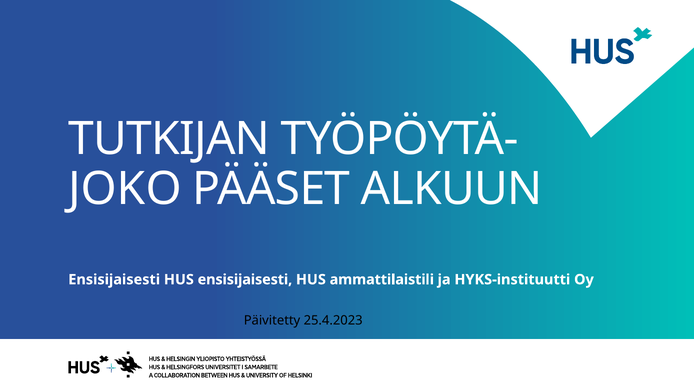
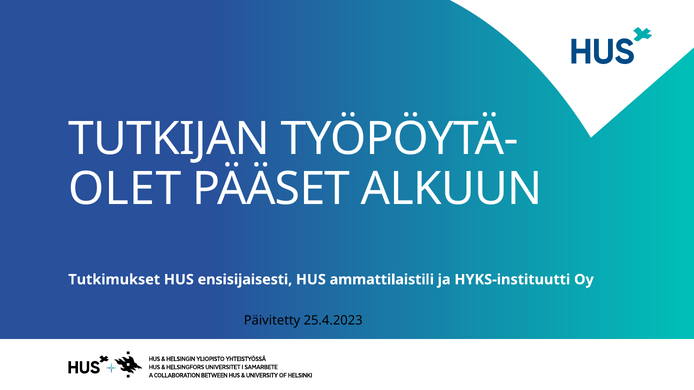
JOKO: JOKO -> OLET (125, 189)
Ensisijaisesti: Ensisijaisesti -> Tutkimukset (114, 280)
